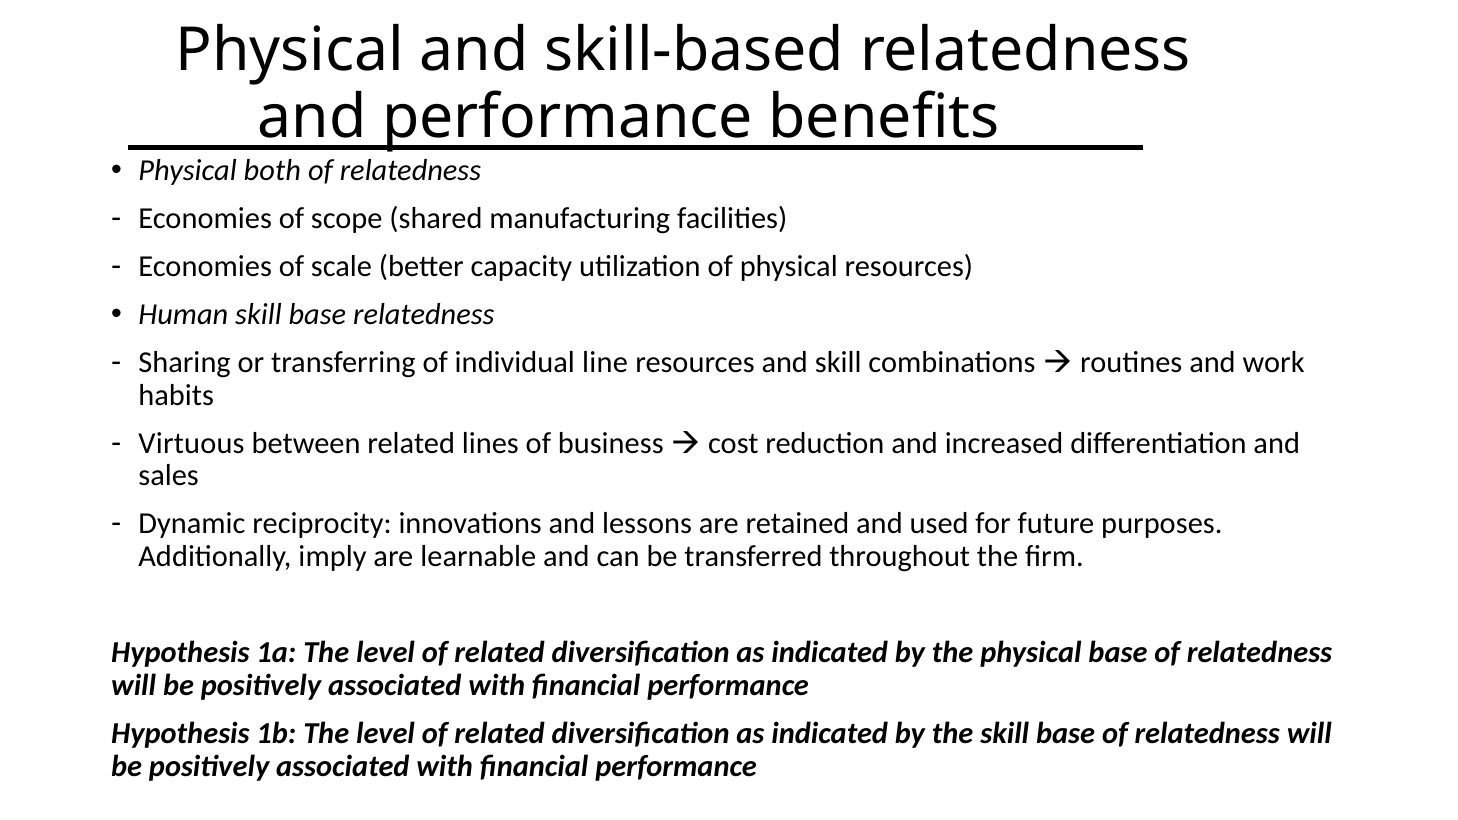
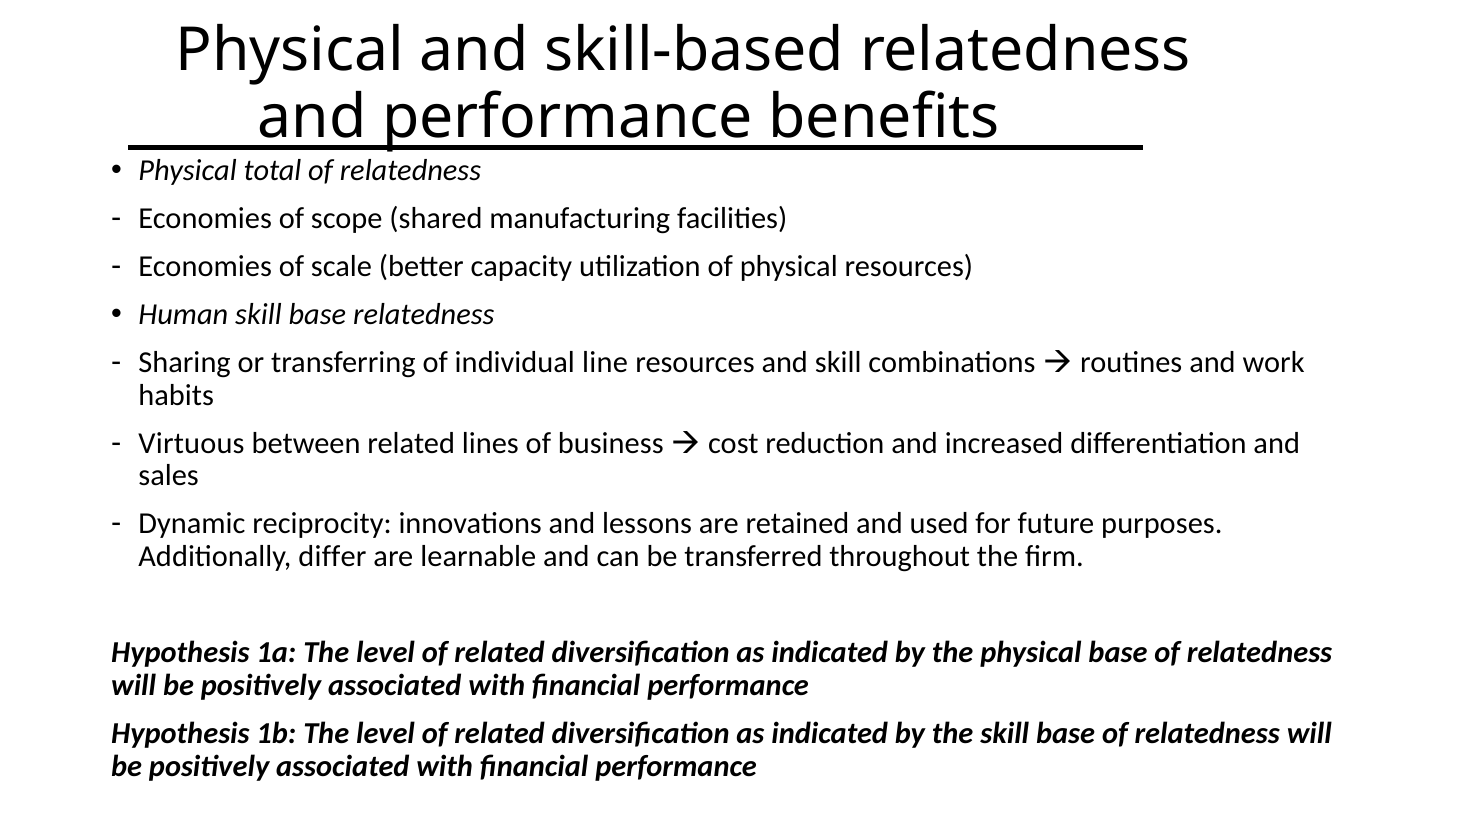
both: both -> total (272, 170)
imply: imply -> differ (333, 557)
